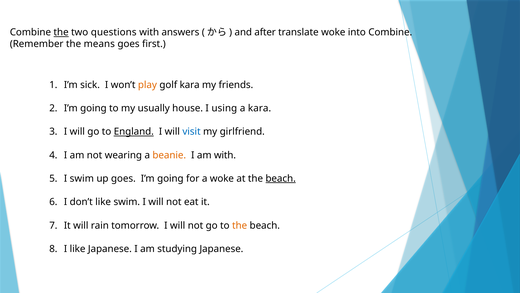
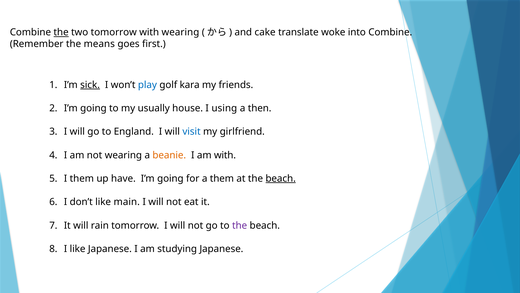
two questions: questions -> tomorrow (114, 32)
with answers: answers -> wearing (180, 32)
after: after -> cake (265, 32)
sick underline: none -> present (90, 85)
play colour: orange -> blue (147, 85)
a kara: kara -> then (260, 108)
England underline: present -> none (134, 131)
I swim: swim -> them (82, 178)
up goes: goes -> have (123, 178)
a woke: woke -> them (222, 178)
like swim: swim -> main (127, 202)
the colour: orange -> purple (240, 225)
